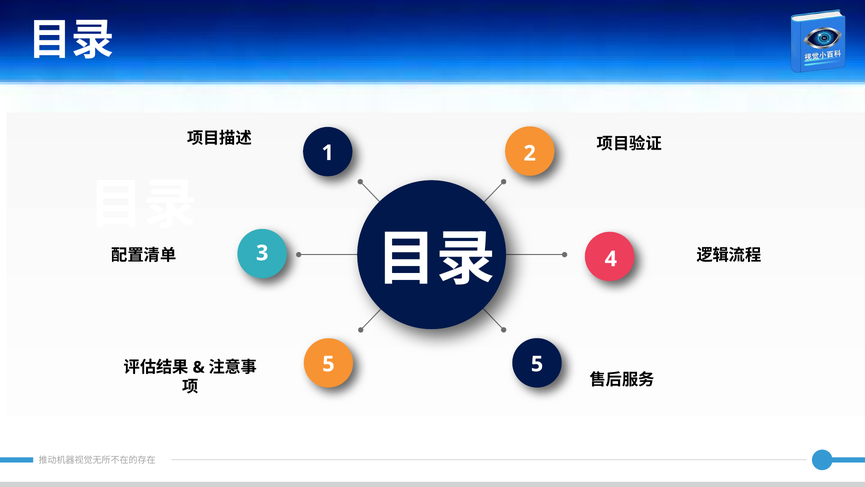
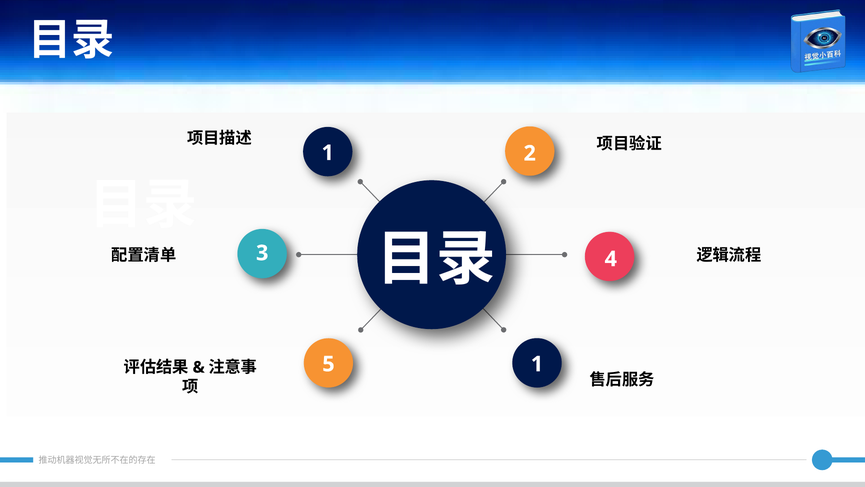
5 5: 5 -> 1 (537, 364)
